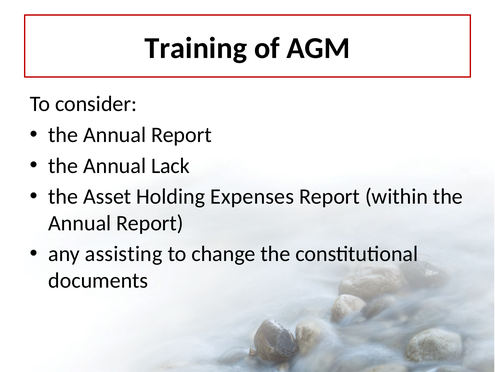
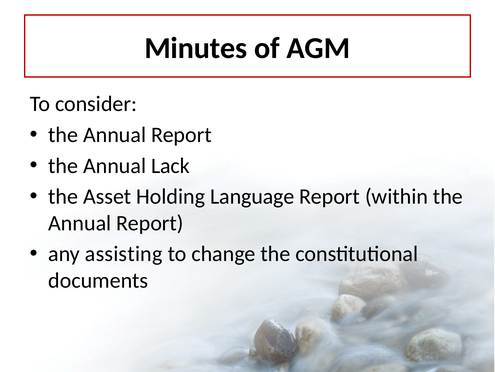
Training: Training -> Minutes (196, 48)
Expenses: Expenses -> Language (252, 196)
